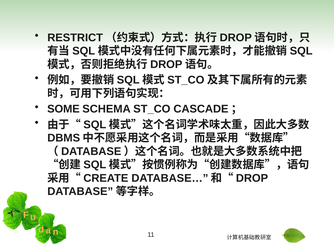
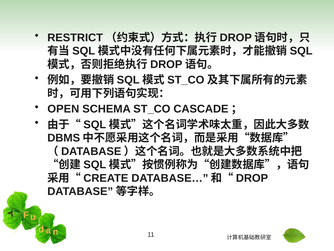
SOME: SOME -> OPEN (63, 109)
